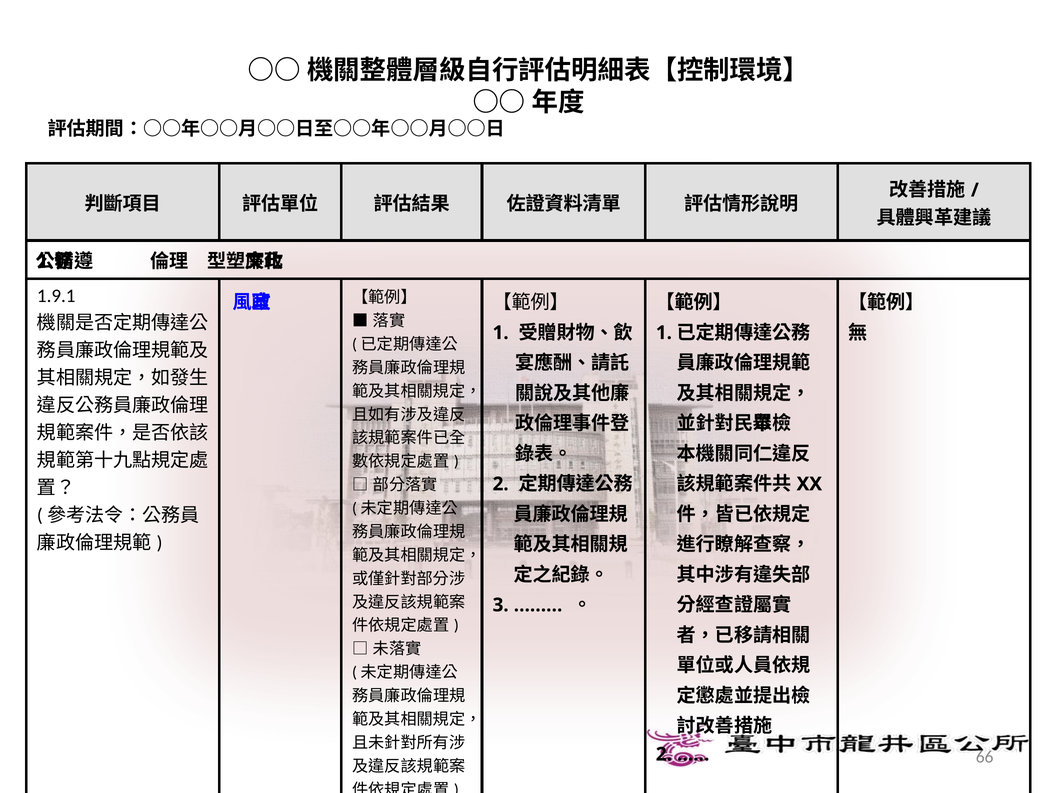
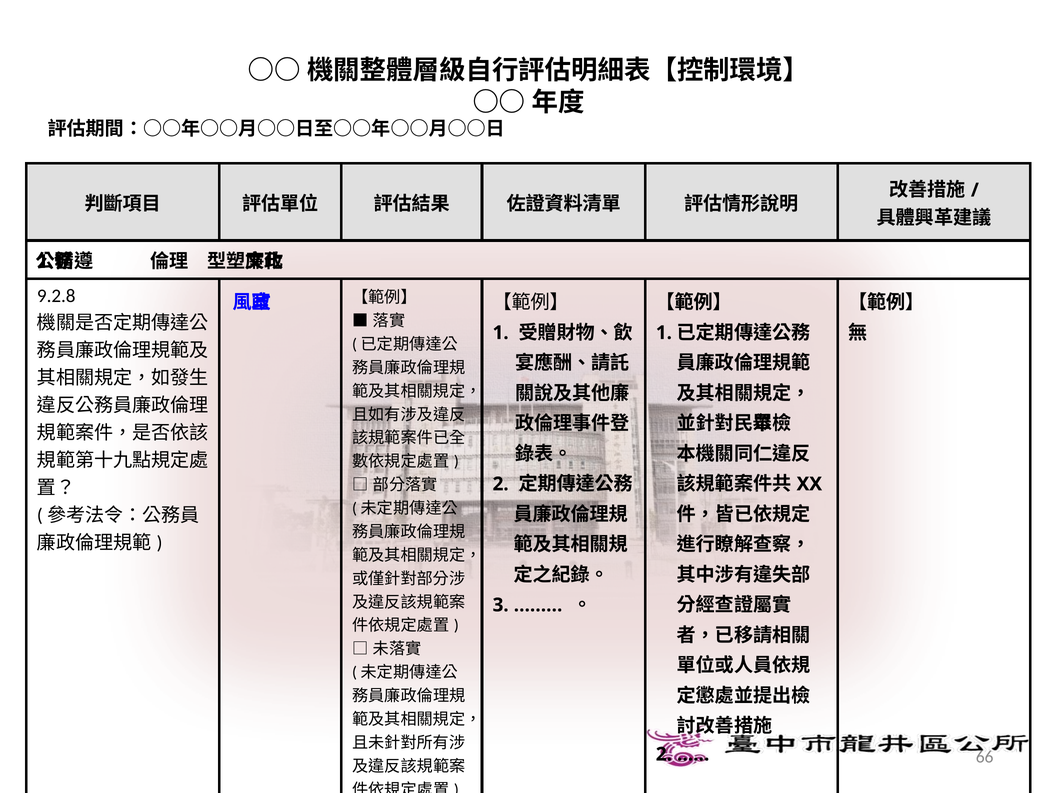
1.9.1: 1.9.1 -> 9.2.8 (56, 296)
